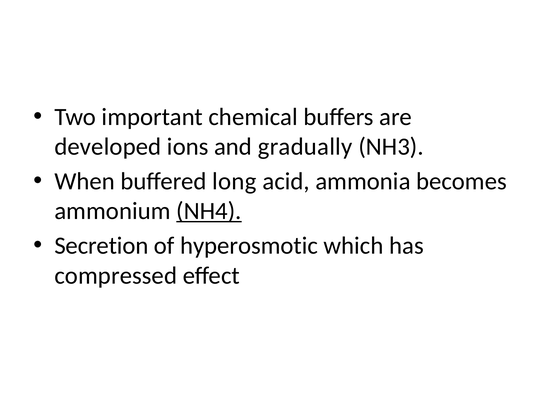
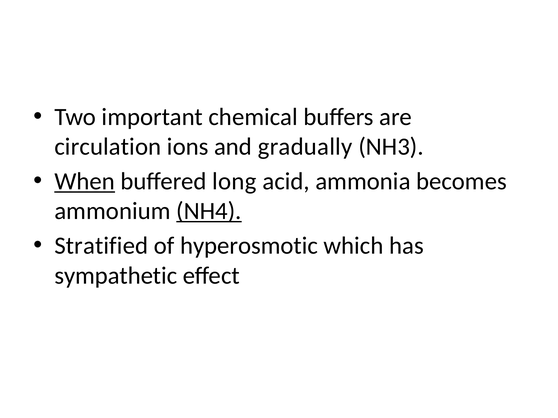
developed: developed -> circulation (108, 147)
When underline: none -> present (85, 182)
Secretion: Secretion -> Stratified (101, 246)
compressed: compressed -> sympathetic (116, 276)
